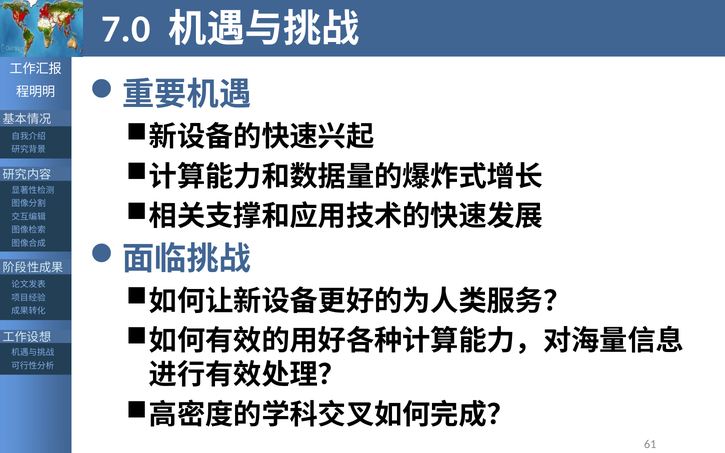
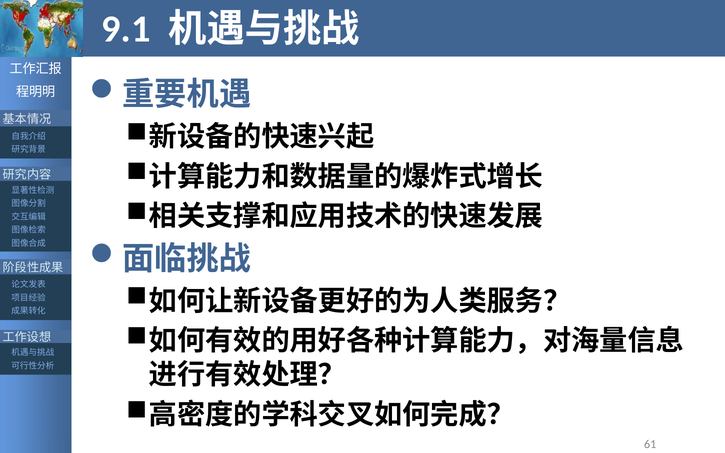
7.0: 7.0 -> 9.1 (126, 29)
